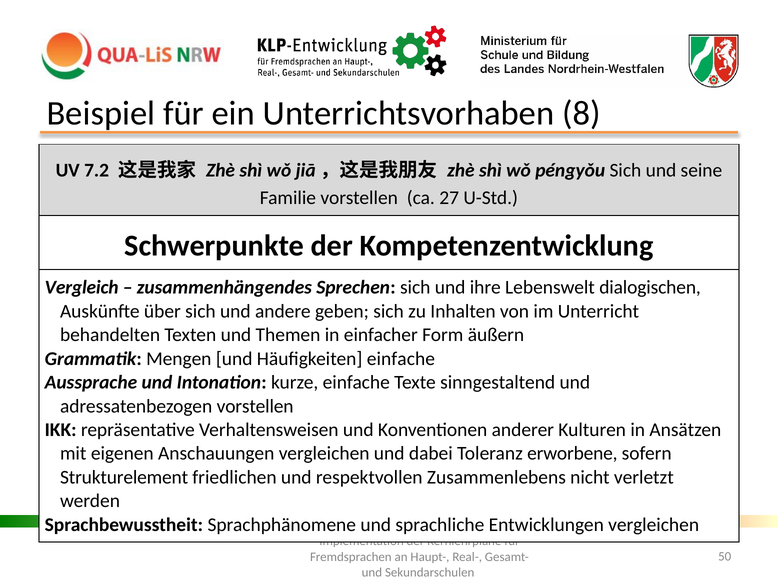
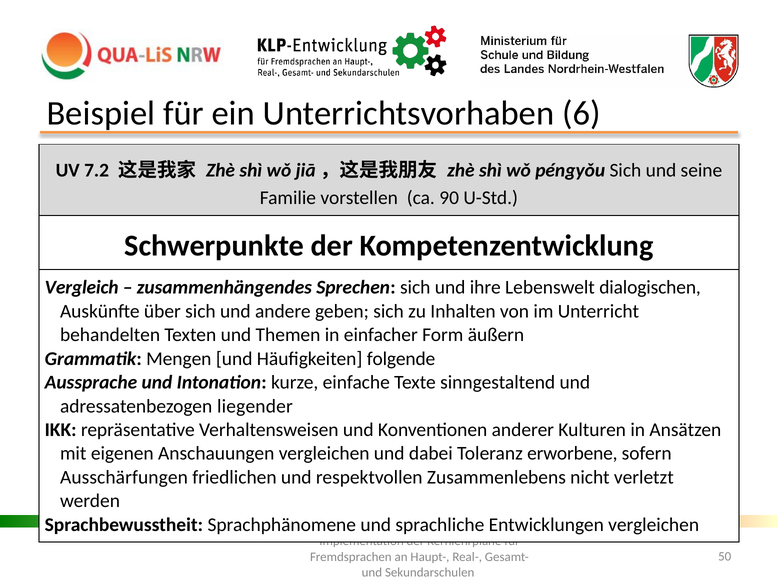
8: 8 -> 6 (581, 113)
27: 27 -> 90 (449, 198)
Häufigkeiten einfache: einfache -> folgende (401, 359)
adressatenbezogen vorstellen: vorstellen -> liegender (255, 406)
Strukturelement: Strukturelement -> Ausschärfungen (124, 478)
